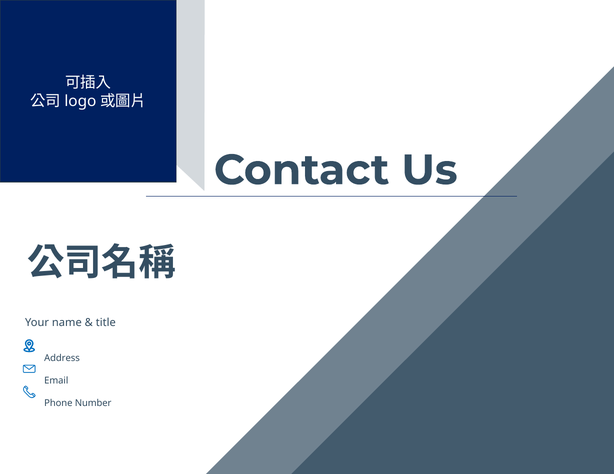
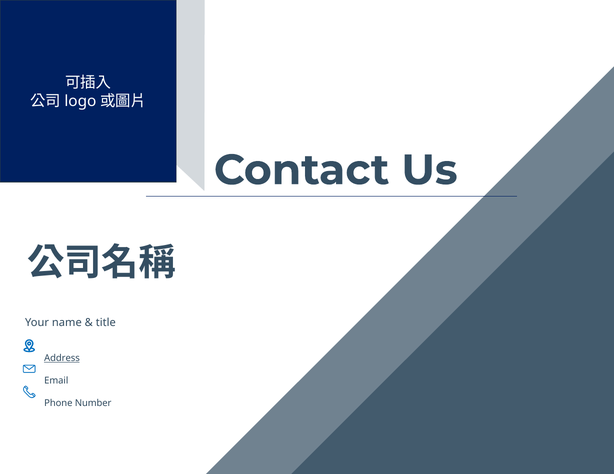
Address underline: none -> present (62, 358)
